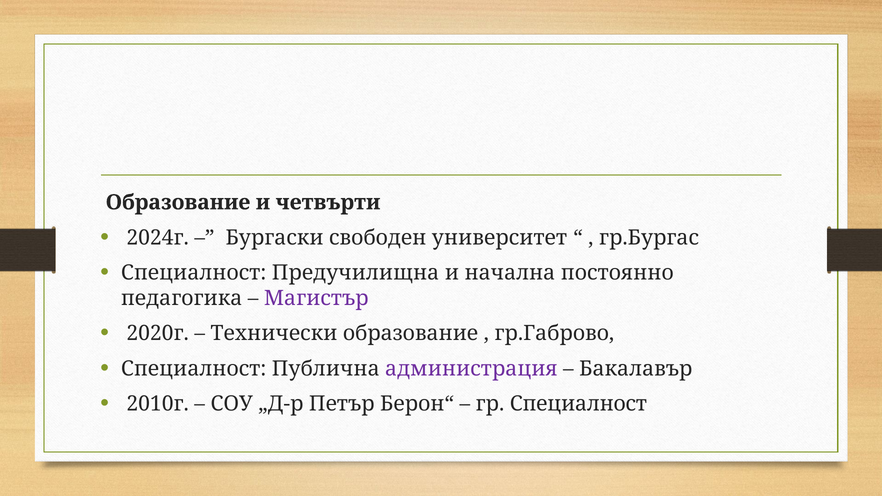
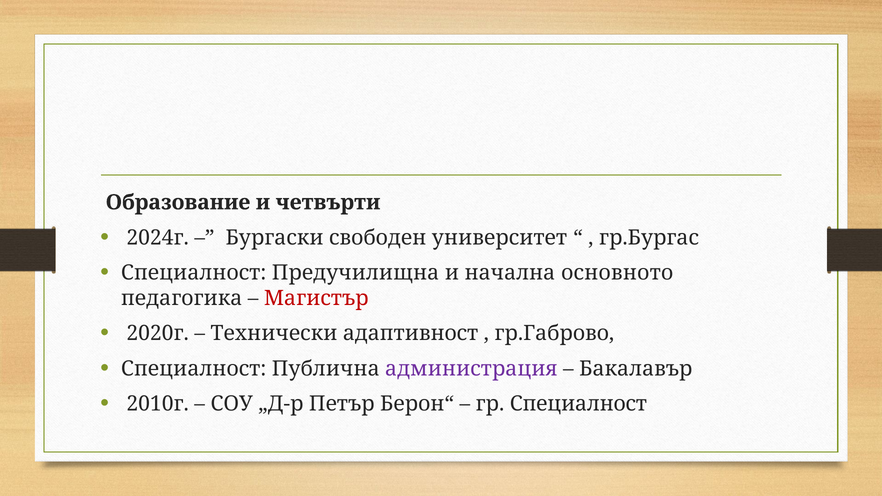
постоянно: постоянно -> основното (617, 273)
Магистър colour: purple -> red (316, 298)
Технически образование: образование -> адаптивност (411, 334)
